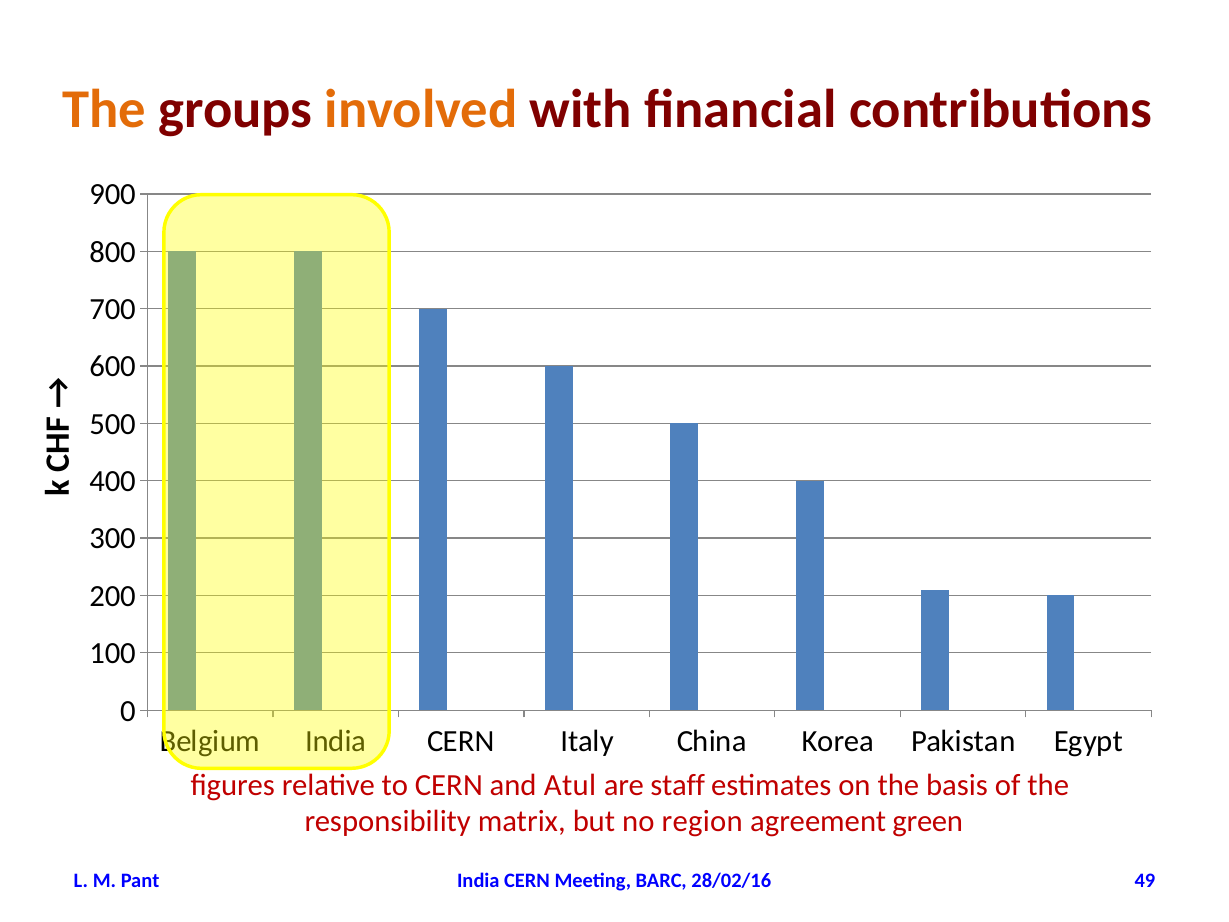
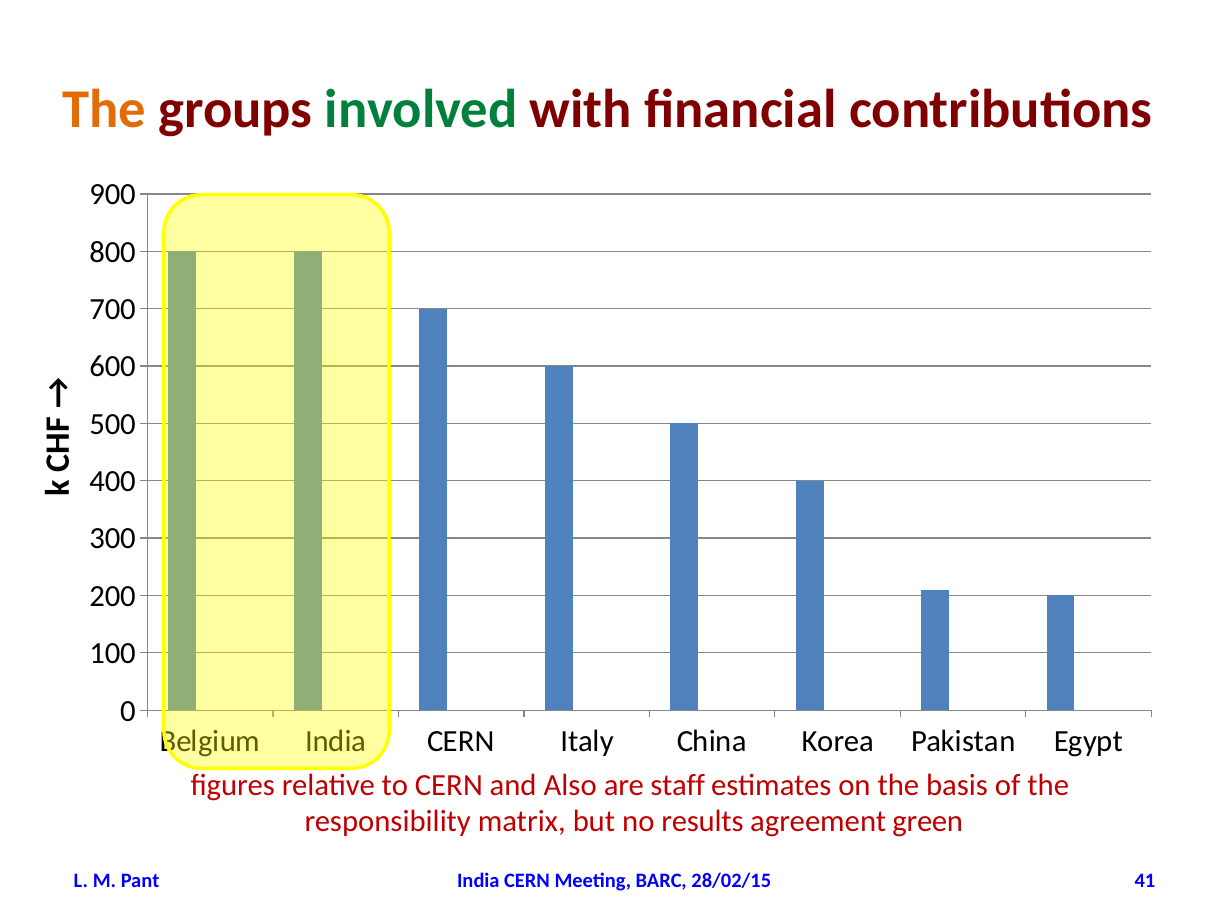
involved colour: orange -> green (421, 110)
Atul: Atul -> Also (570, 785)
region: region -> results (702, 822)
28/02/16: 28/02/16 -> 28/02/15 (731, 880)
49: 49 -> 41 (1145, 880)
